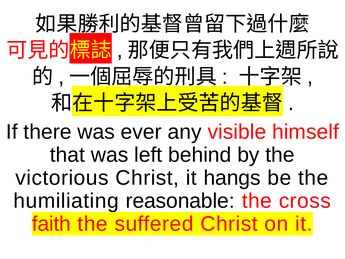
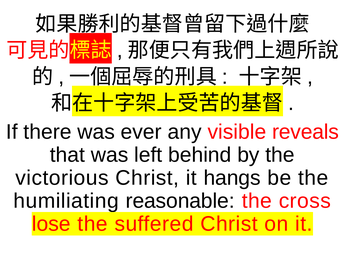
himself: himself -> reveals (306, 132)
faith: faith -> lose (51, 224)
